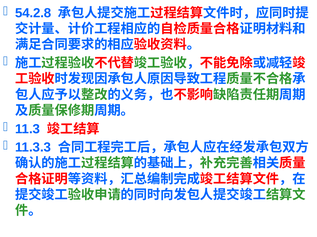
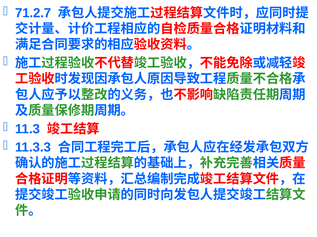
54.2.8: 54.2.8 -> 71.2.7 (33, 13)
